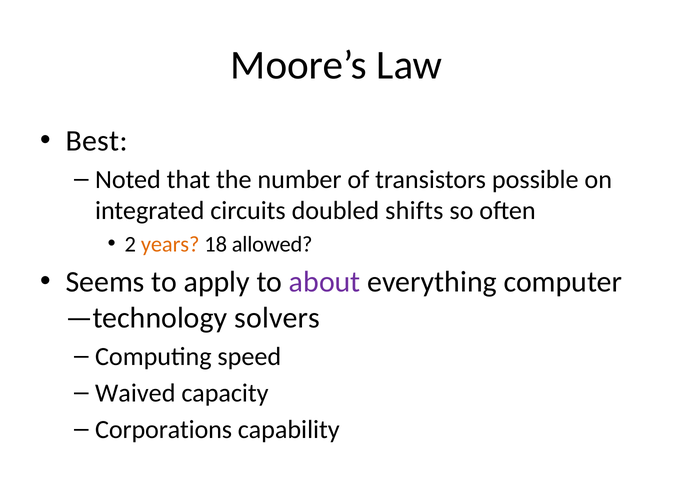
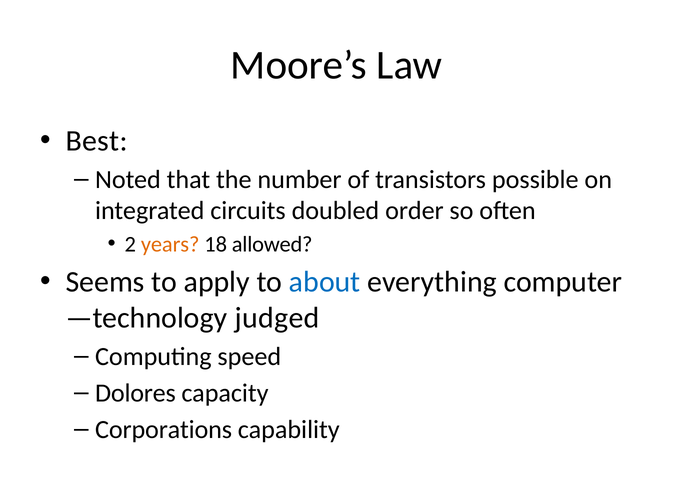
shifts: shifts -> order (414, 211)
about colour: purple -> blue (325, 282)
solvers: solvers -> judged (277, 318)
Waived: Waived -> Dolores (135, 394)
